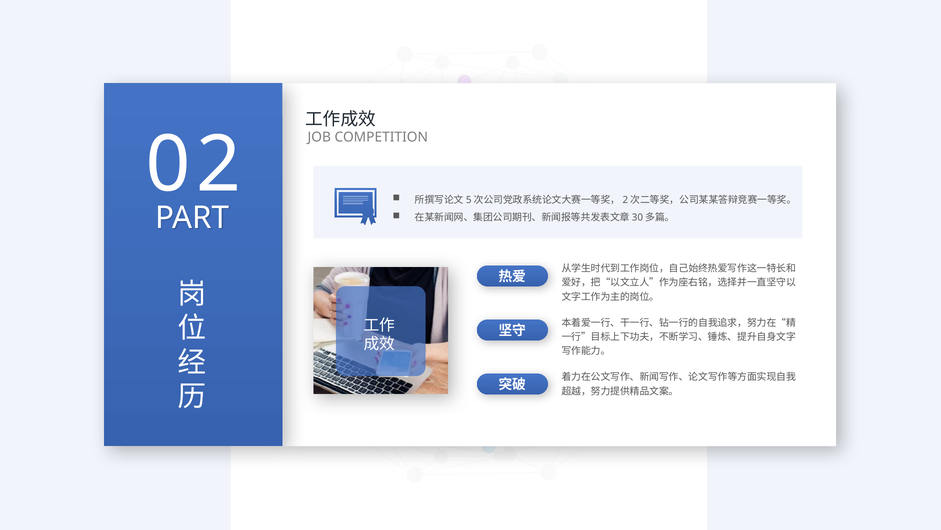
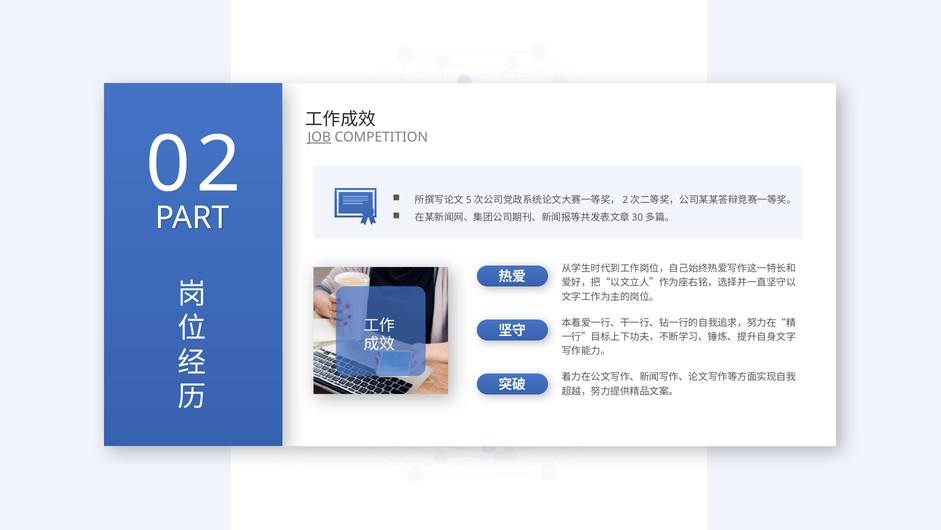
JOB underline: none -> present (319, 137)
